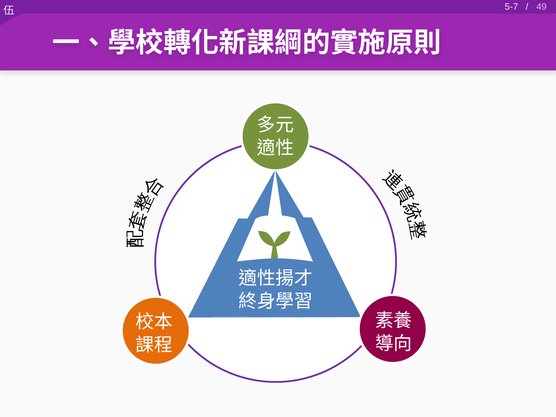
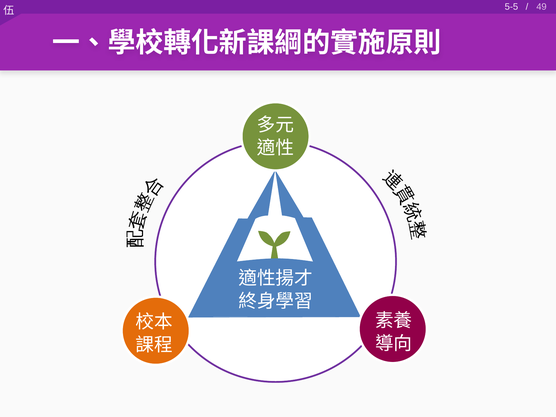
5-7: 5-7 -> 5-5 (511, 7)
